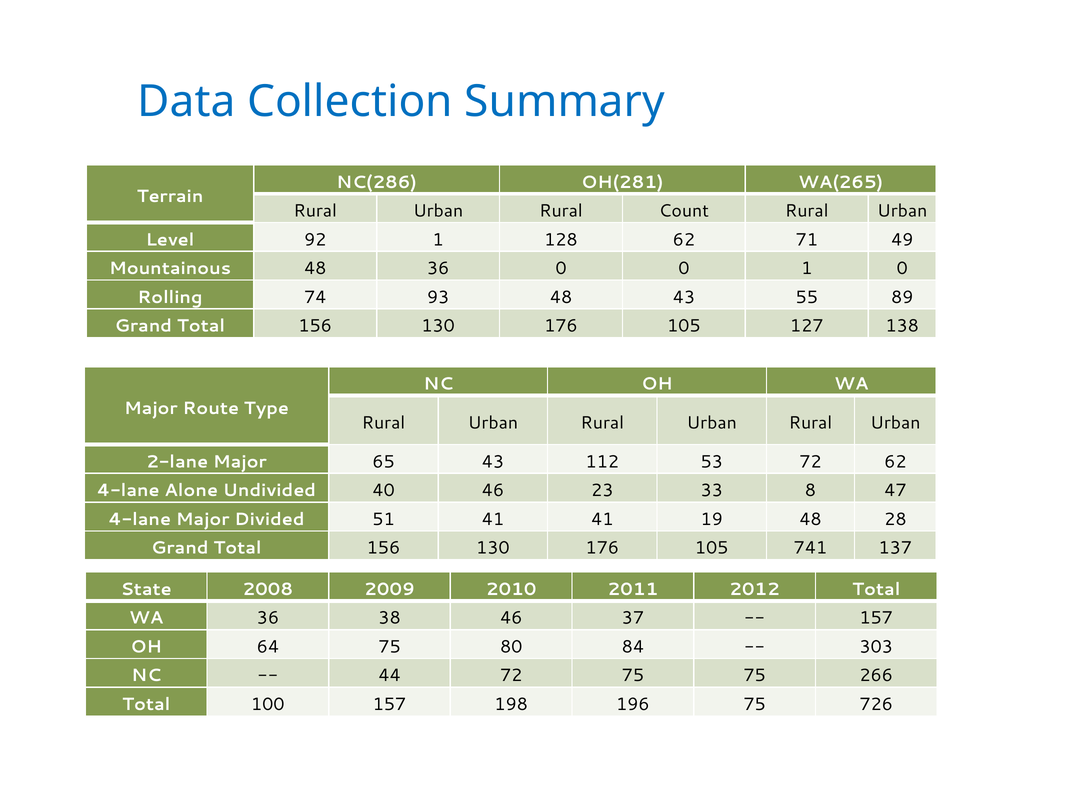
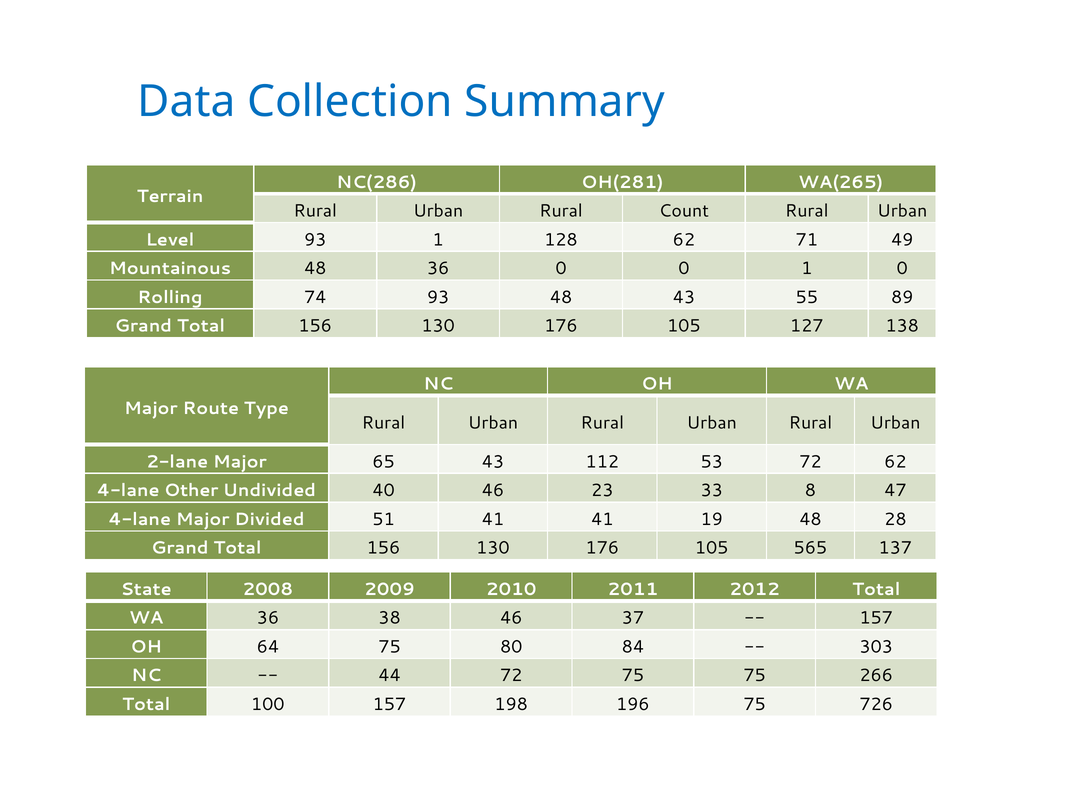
Level 92: 92 -> 93 (315, 240)
Alone: Alone -> Other (191, 491)
741: 741 -> 565 (810, 549)
